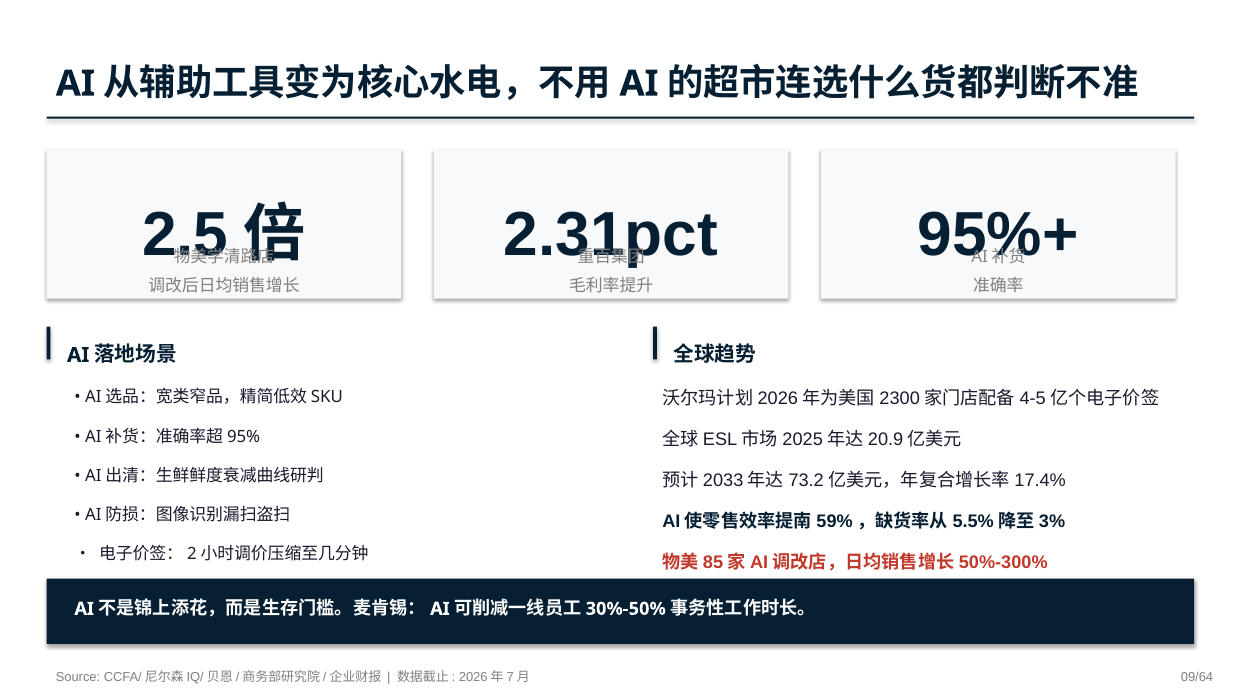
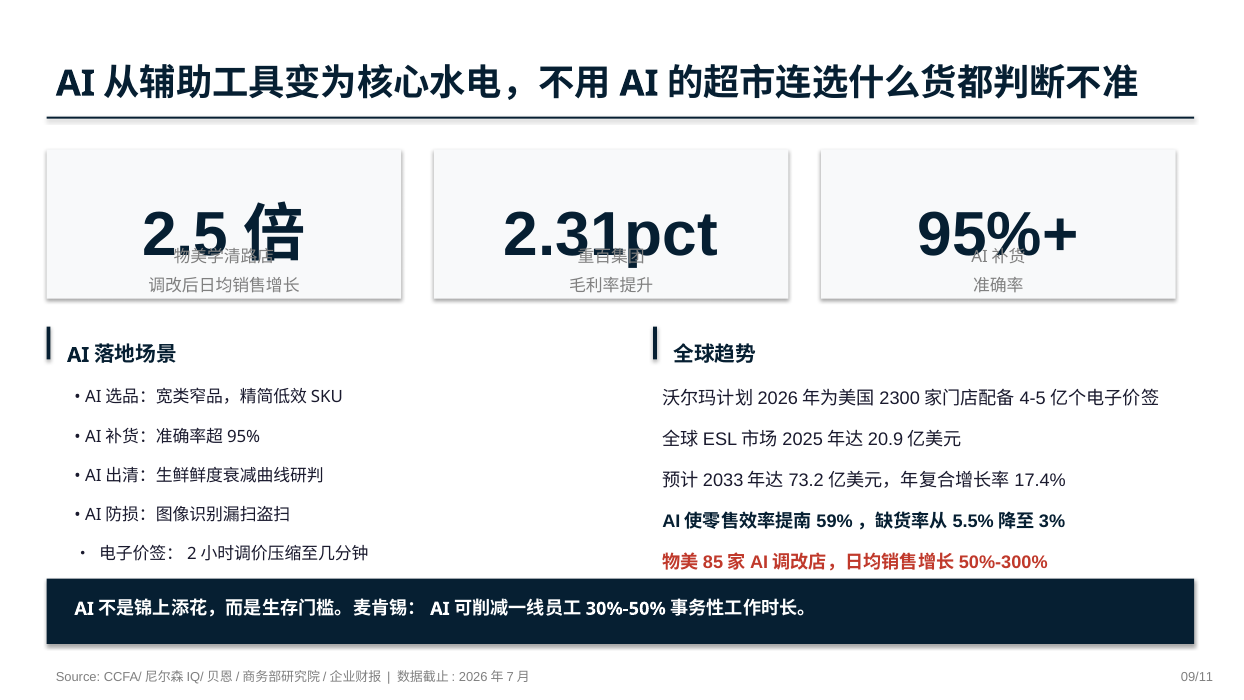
09/64: 09/64 -> 09/11 (1197, 677)
